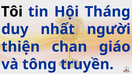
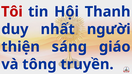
Tôi colour: black -> red (12, 12)
Tháng: Tháng -> Thanh (108, 12)
chan: chan -> sáng (69, 47)
